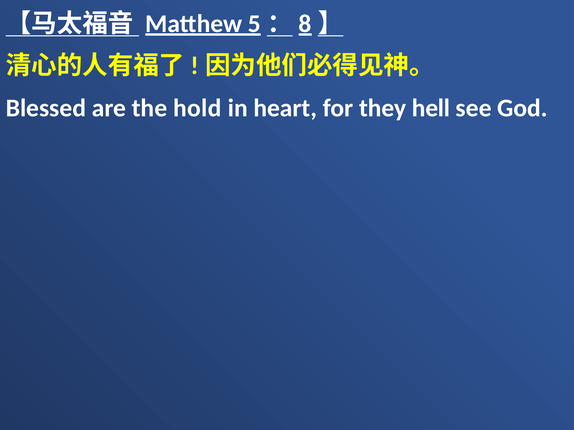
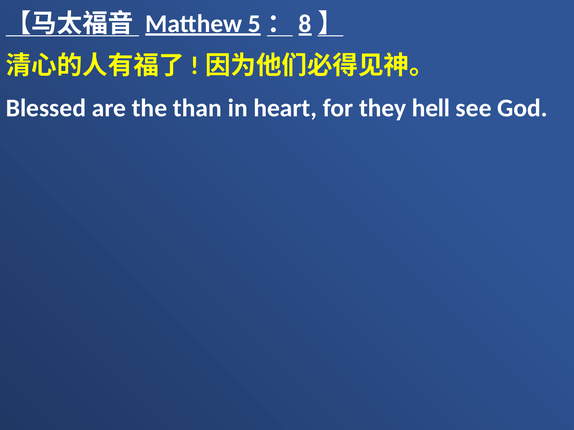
hold: hold -> than (197, 108)
